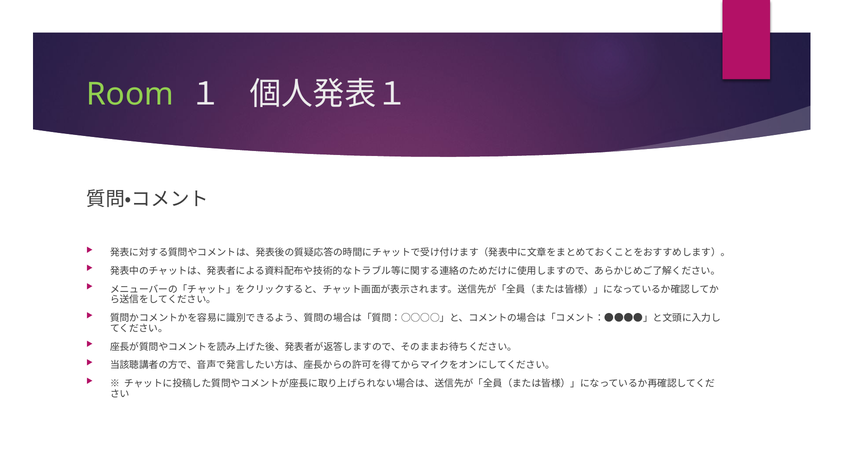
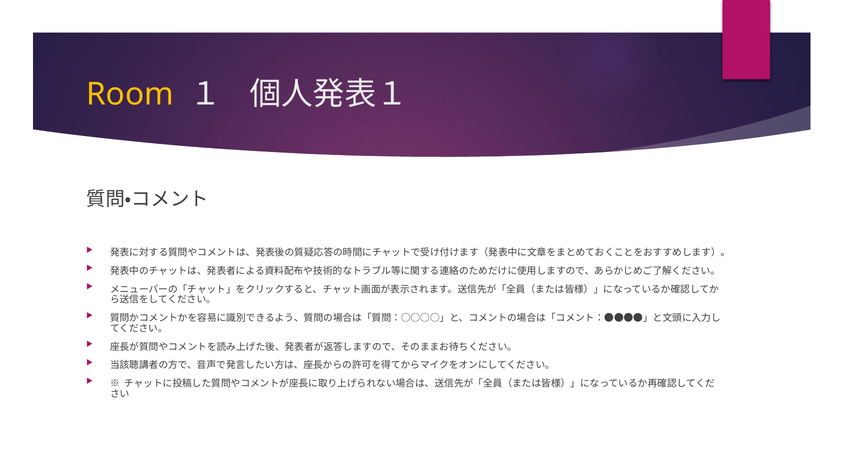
Room colour: light green -> yellow (130, 94)
